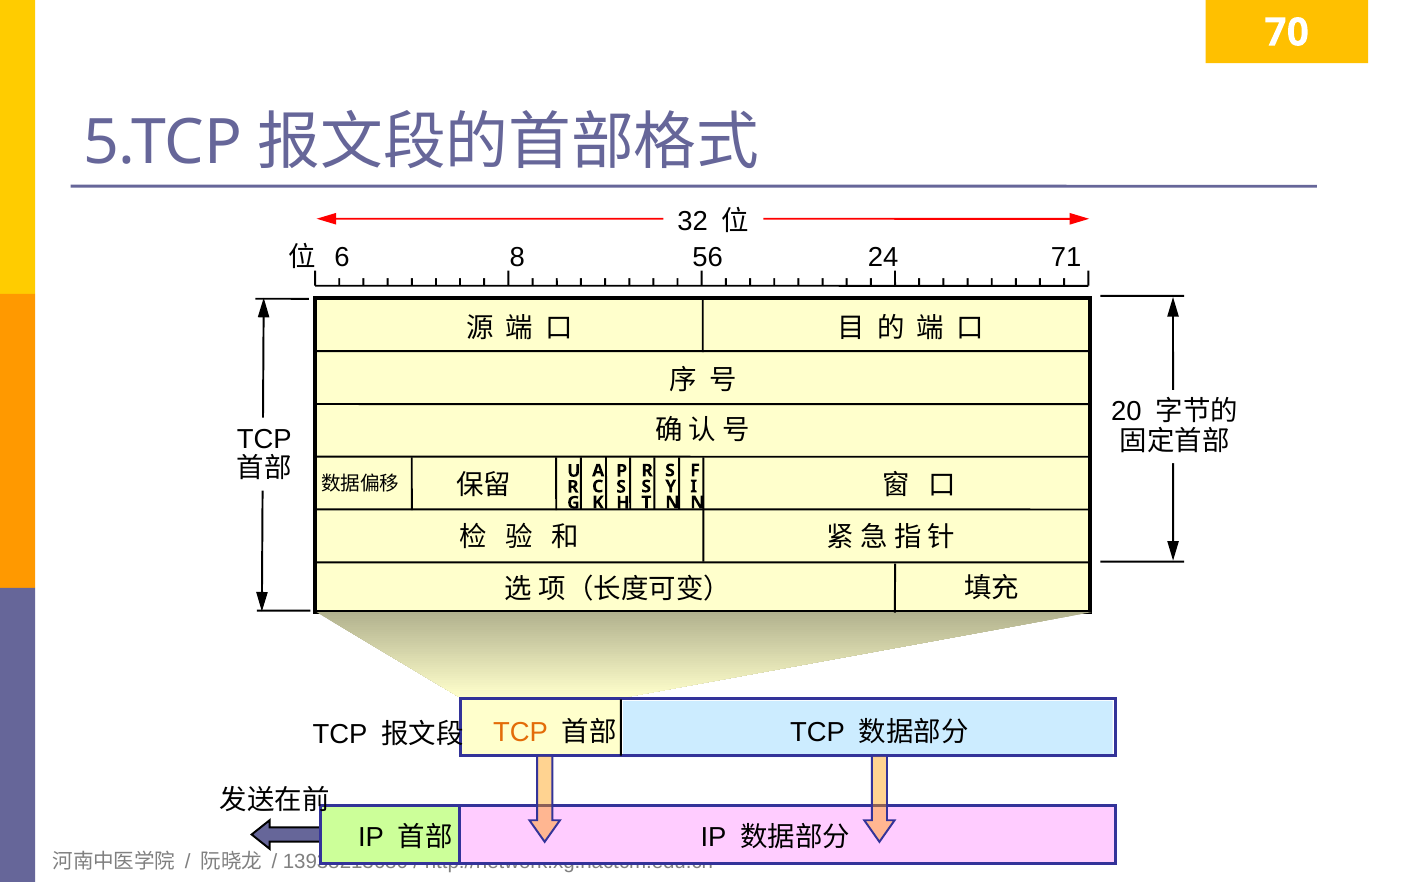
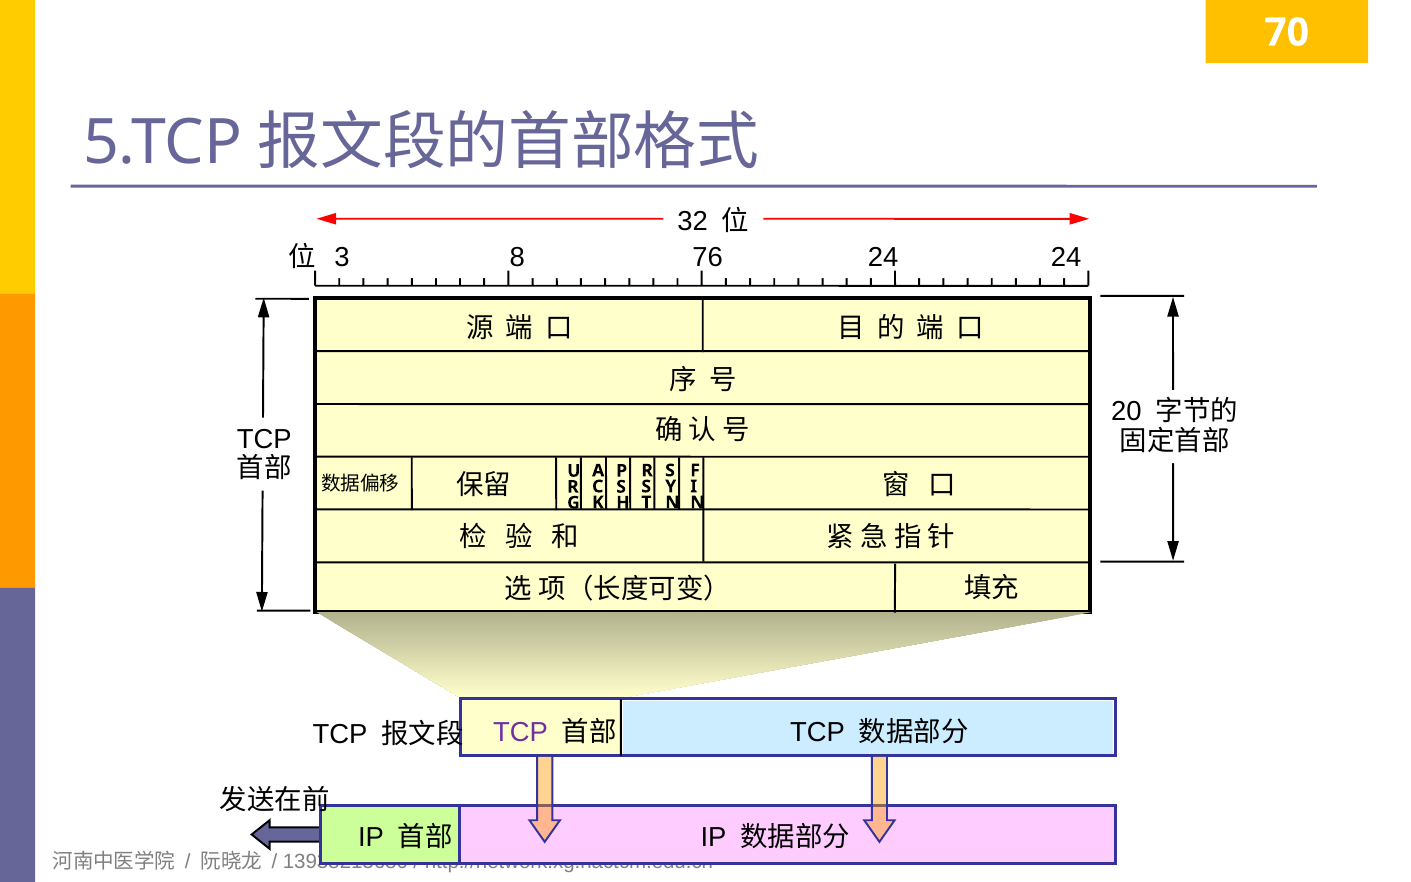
6: 6 -> 3 (342, 257)
56: 56 -> 76 (708, 257)
24 71: 71 -> 24 (1066, 257)
TCP colour: orange -> purple (521, 732)
